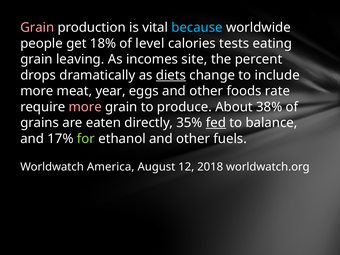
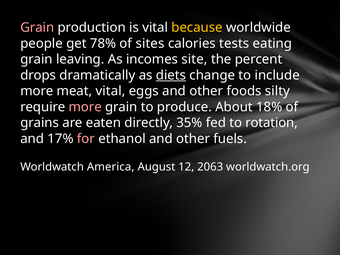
because colour: light blue -> yellow (197, 28)
18%: 18% -> 78% (103, 43)
level: level -> sites (150, 43)
meat year: year -> vital (110, 91)
rate: rate -> silty (277, 91)
38%: 38% -> 18% (269, 107)
fed underline: present -> none (216, 123)
balance: balance -> rotation (272, 123)
for colour: light green -> pink (86, 139)
2018: 2018 -> 2063 (210, 167)
